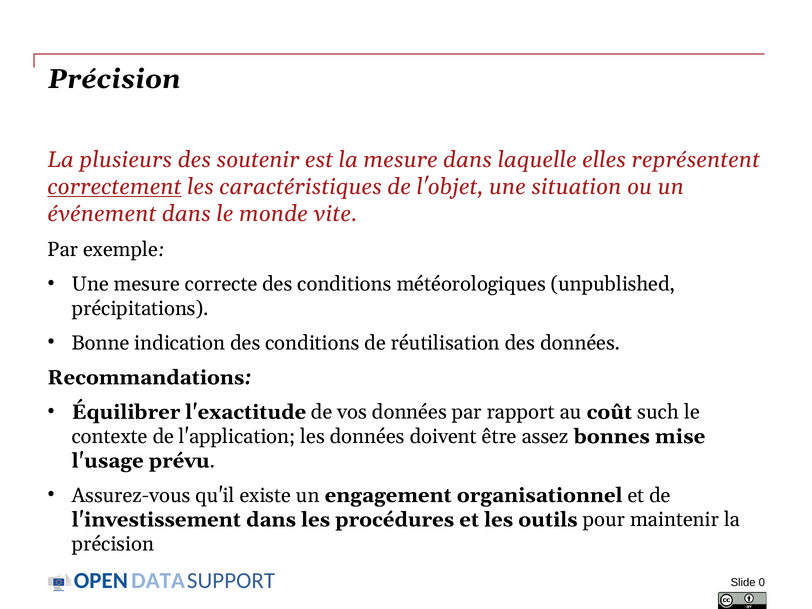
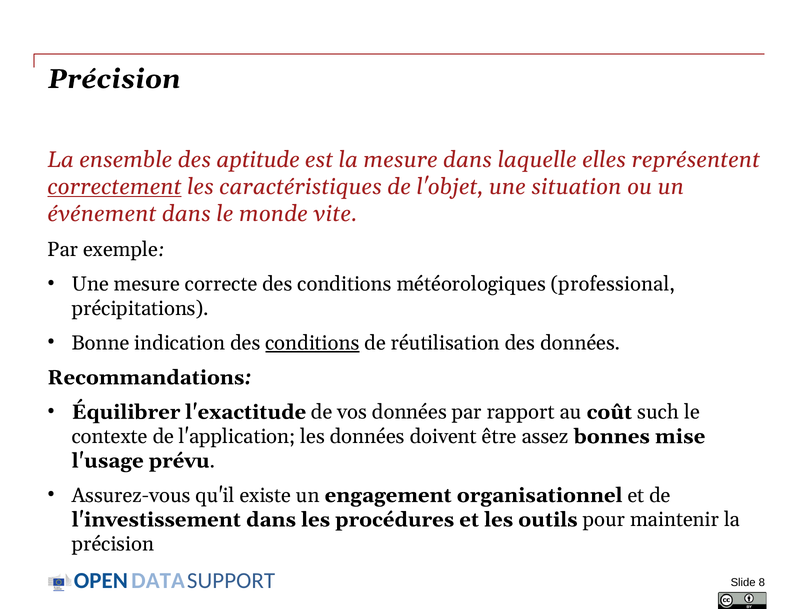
plusieurs: plusieurs -> ensemble (126, 160)
soutenir: soutenir -> aptitude (258, 160)
unpublished: unpublished -> professional (613, 284)
conditions underline: none -> present (312, 343)
0: 0 -> 8 (762, 583)
